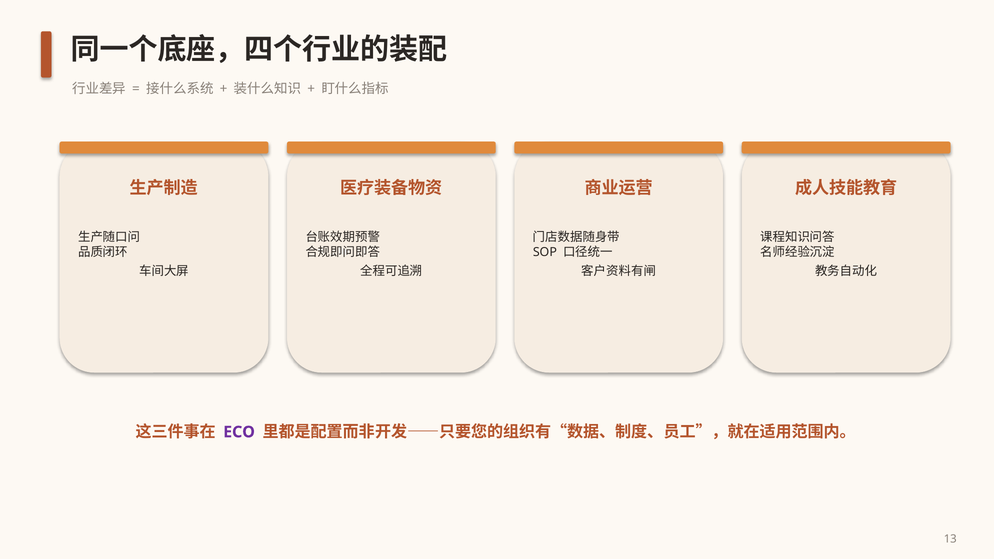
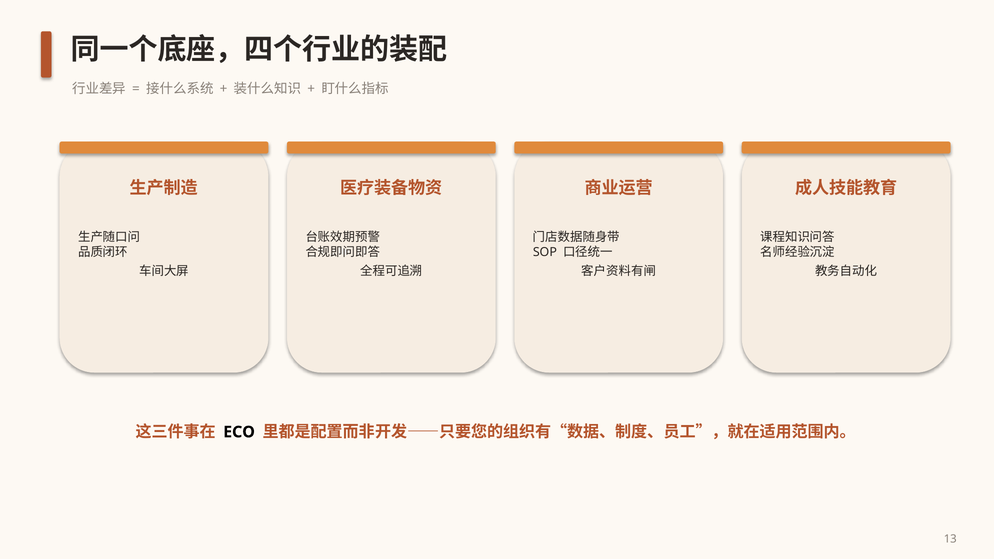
ECO colour: purple -> black (239, 432)
